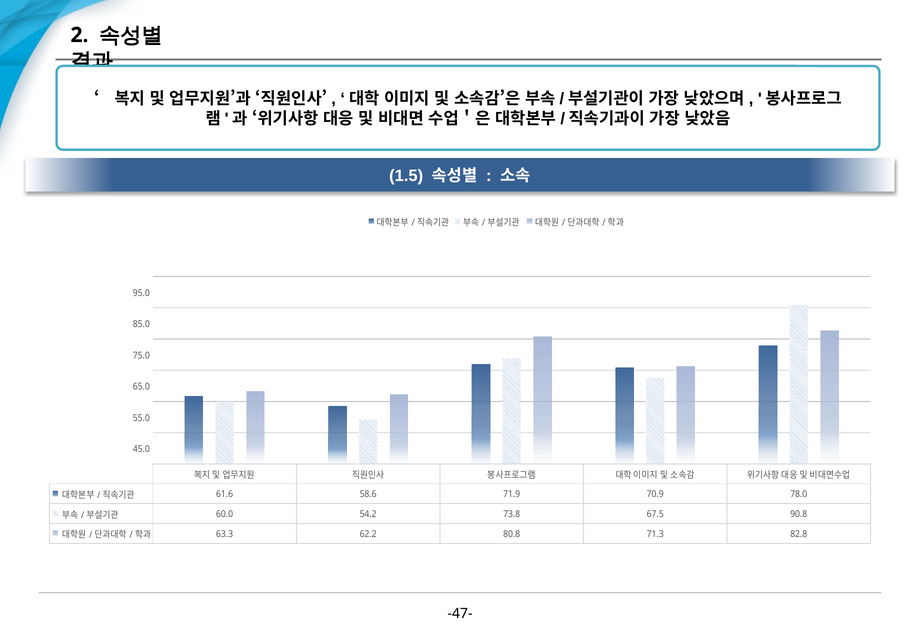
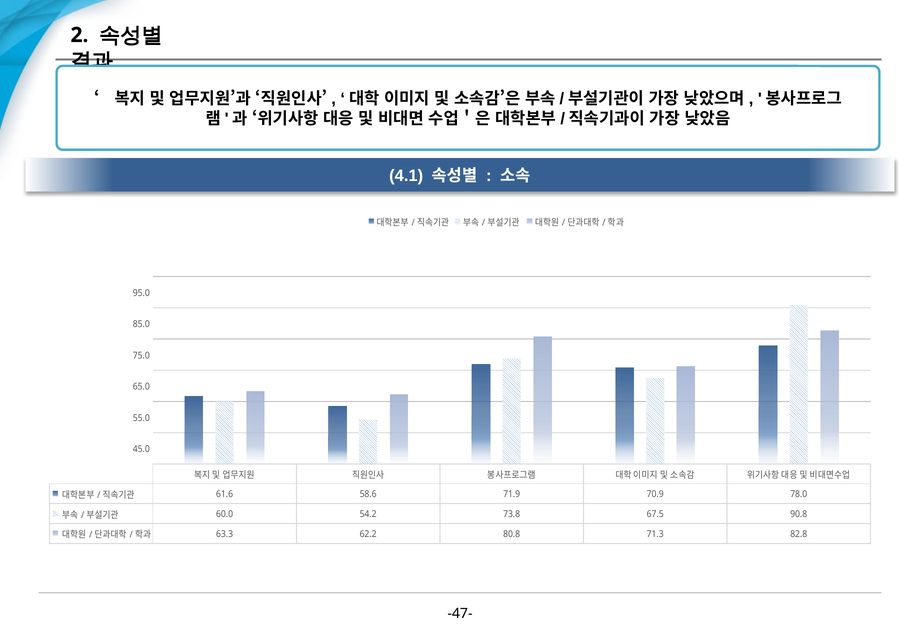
1.5: 1.5 -> 4.1 (406, 176)
